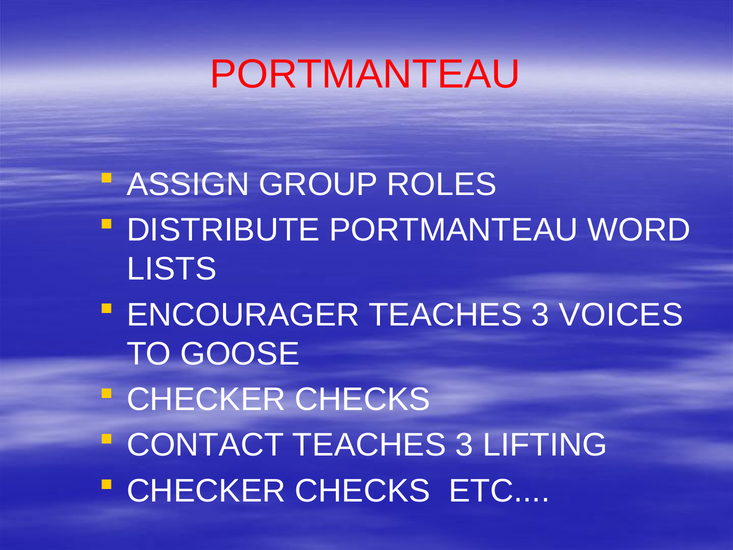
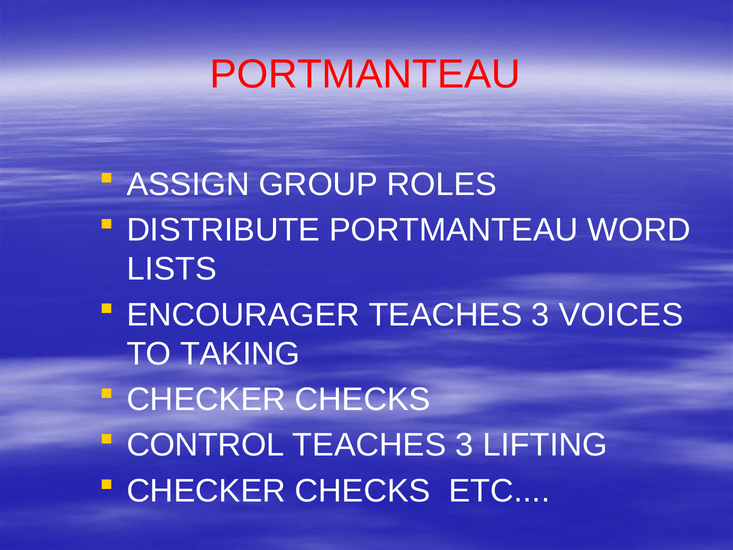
GOOSE: GOOSE -> TAKING (240, 354)
CONTACT: CONTACT -> CONTROL (205, 445)
